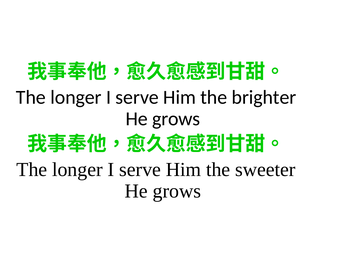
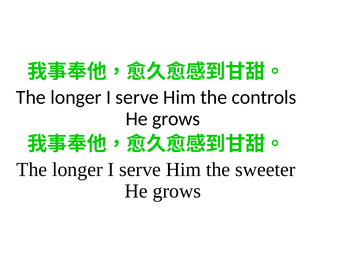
brighter: brighter -> controls (264, 97)
